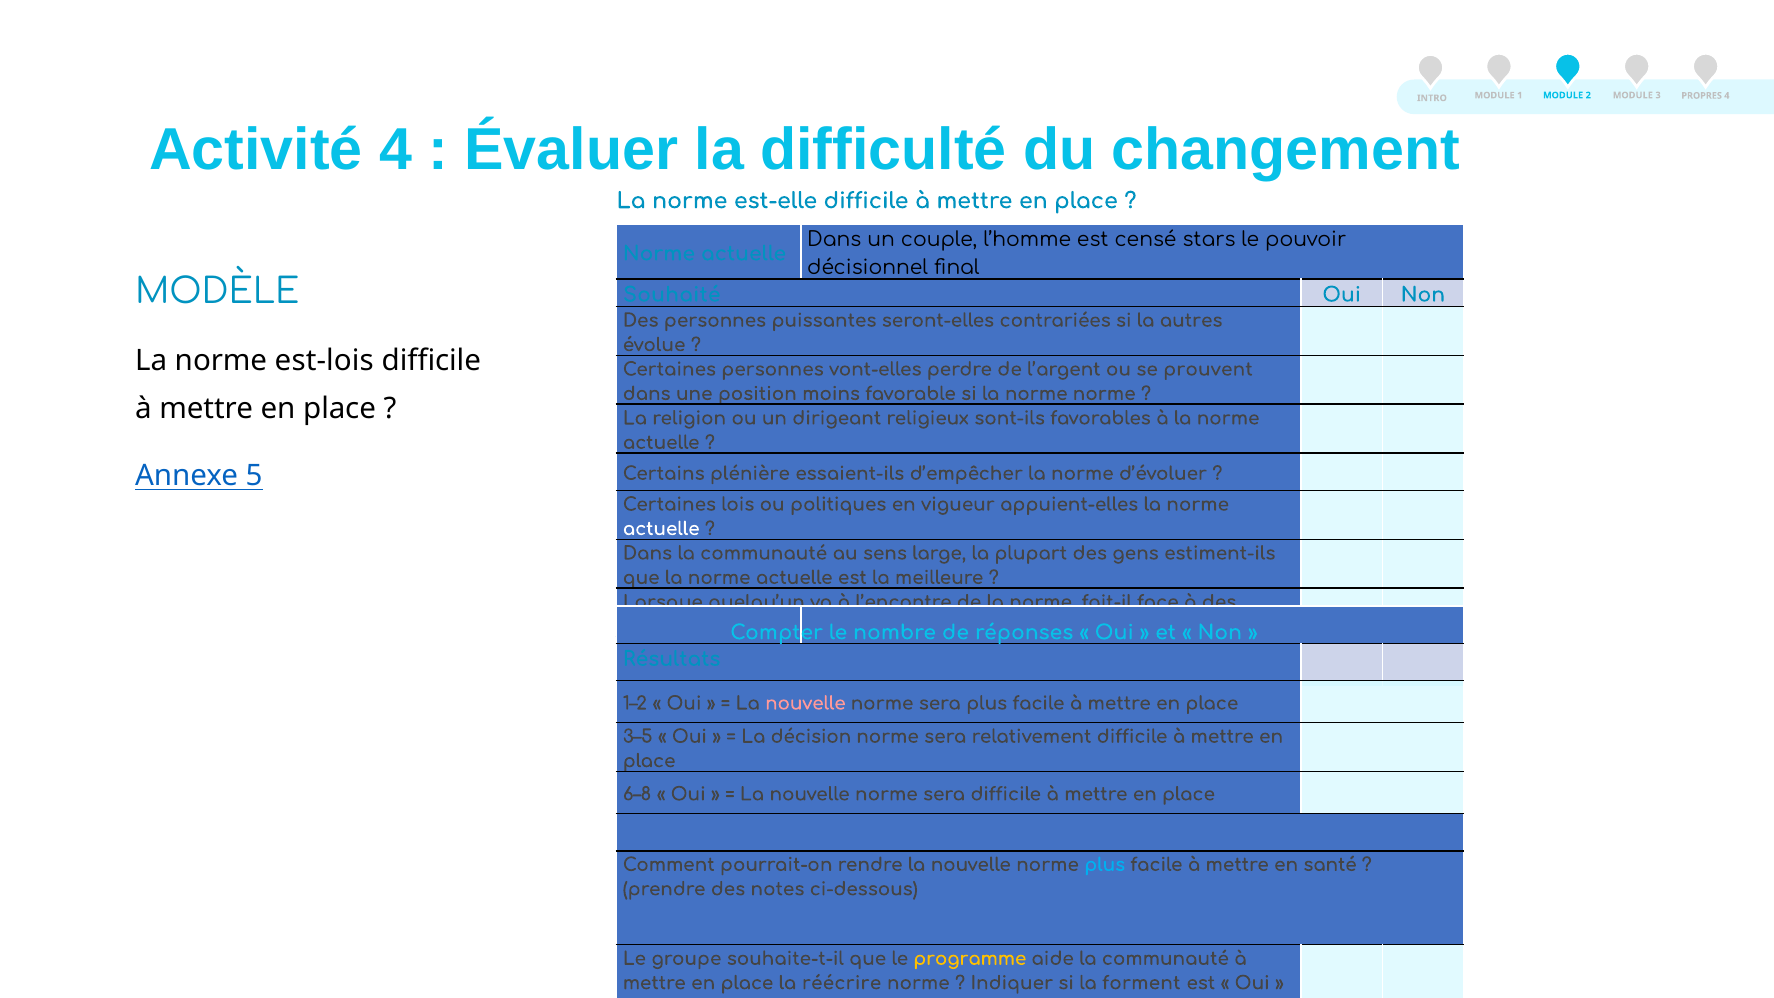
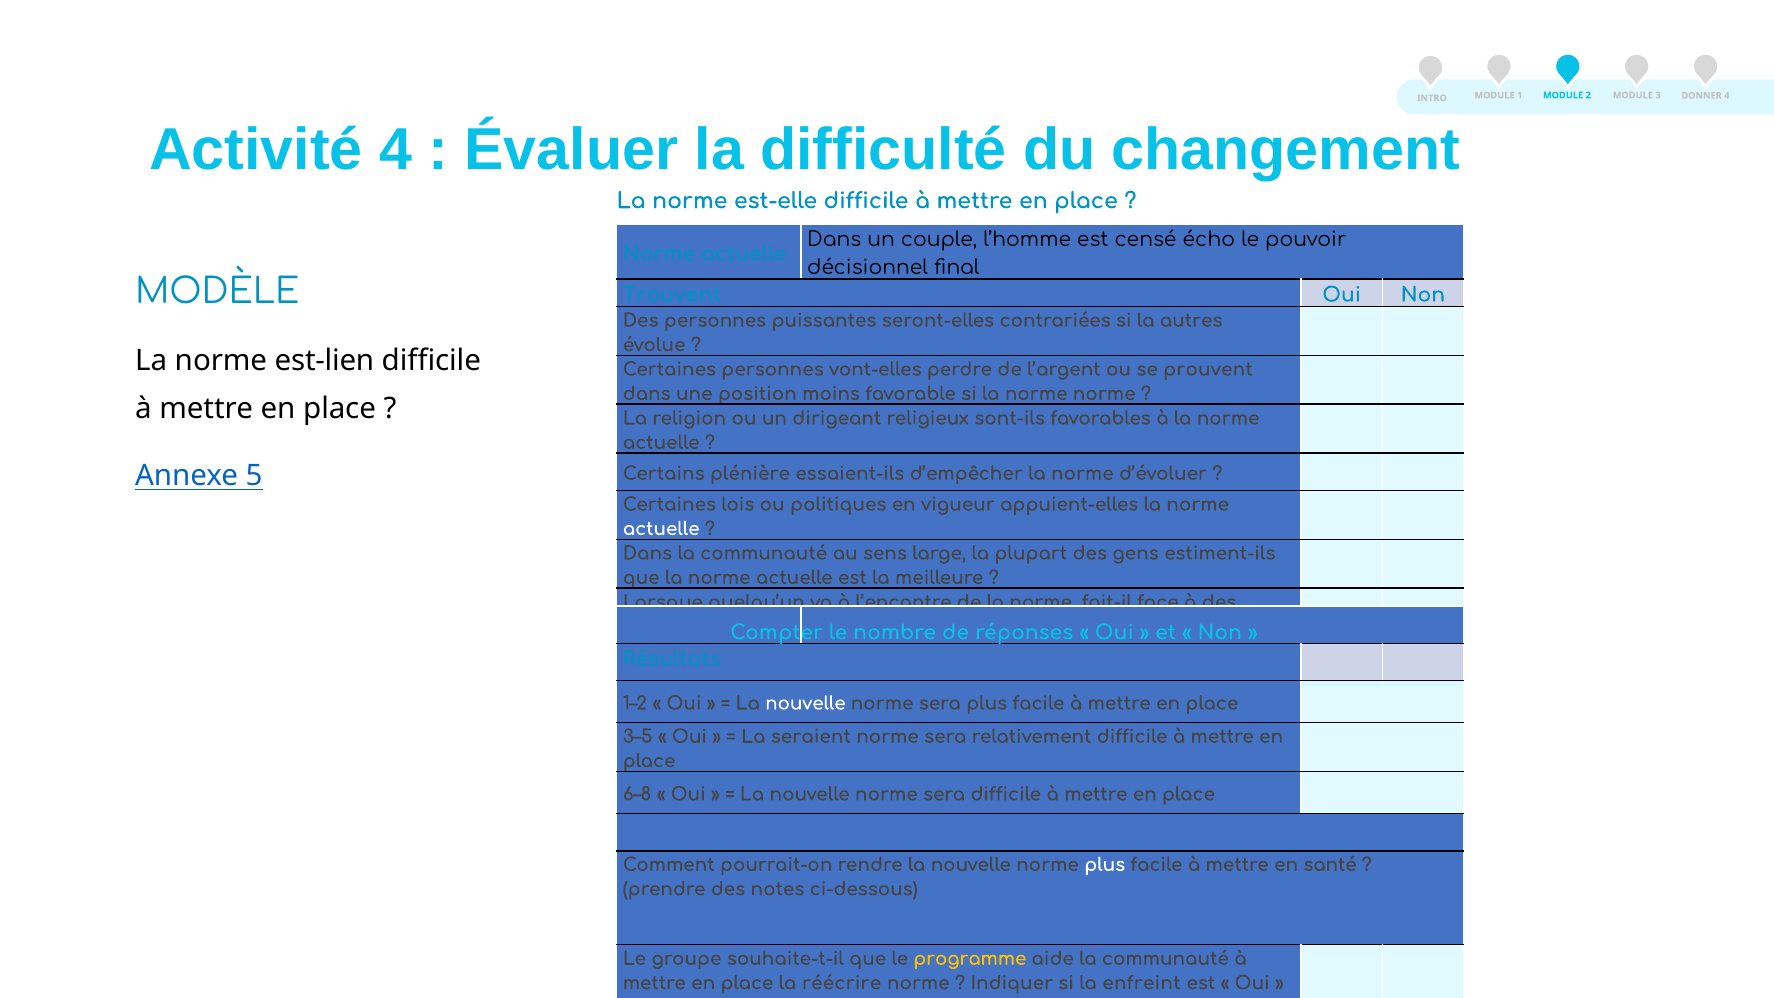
3 PROPRES: PROPRES -> DONNER (1702, 96)
stars: stars -> écho (1209, 240)
Souhaité: Souhaité -> Trouvent (672, 295)
est-lois: est-lois -> est-lien (324, 361)
nouvelle colour: pink -> white (805, 703)
décision: décision -> seraient (811, 737)
plus colour: light blue -> white (1105, 865)
forment: forment -> enfreint (1141, 983)
